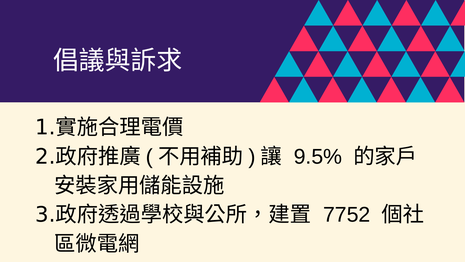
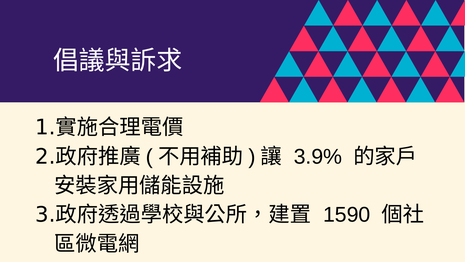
9.5%: 9.5% -> 3.9% (318, 156)
7752: 7752 -> 1590 (347, 215)
